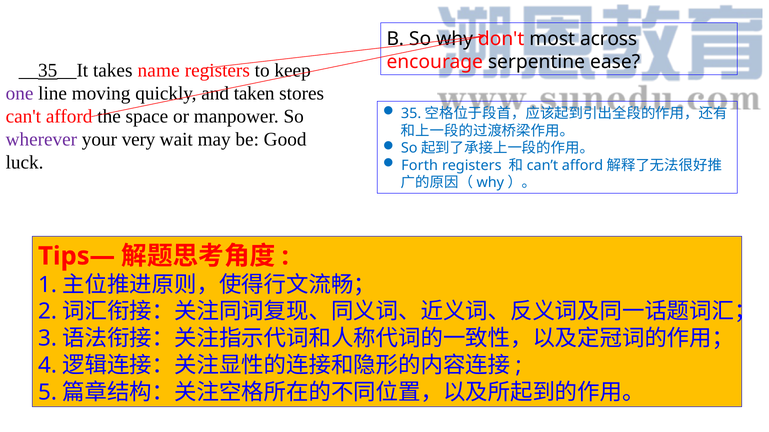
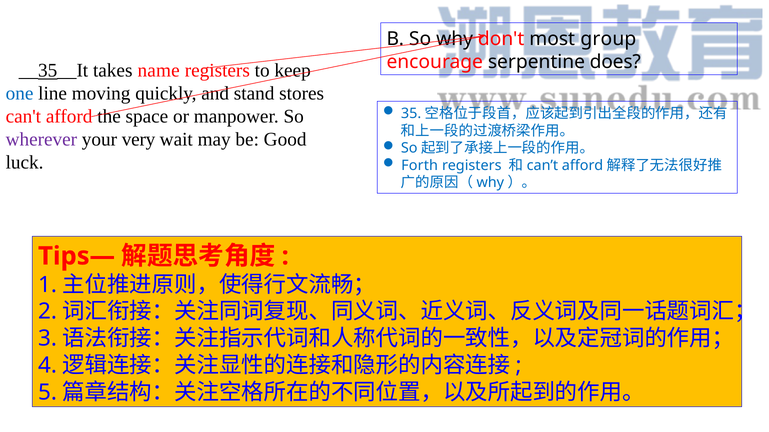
across: across -> group (608, 39)
ease: ease -> does (615, 62)
one colour: purple -> blue (20, 93)
taken: taken -> stand (254, 93)
